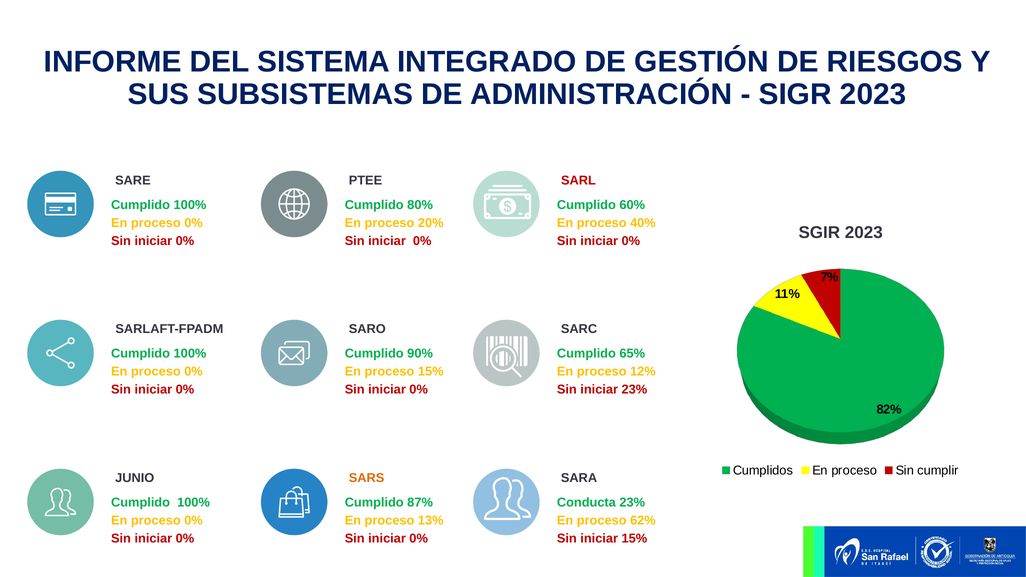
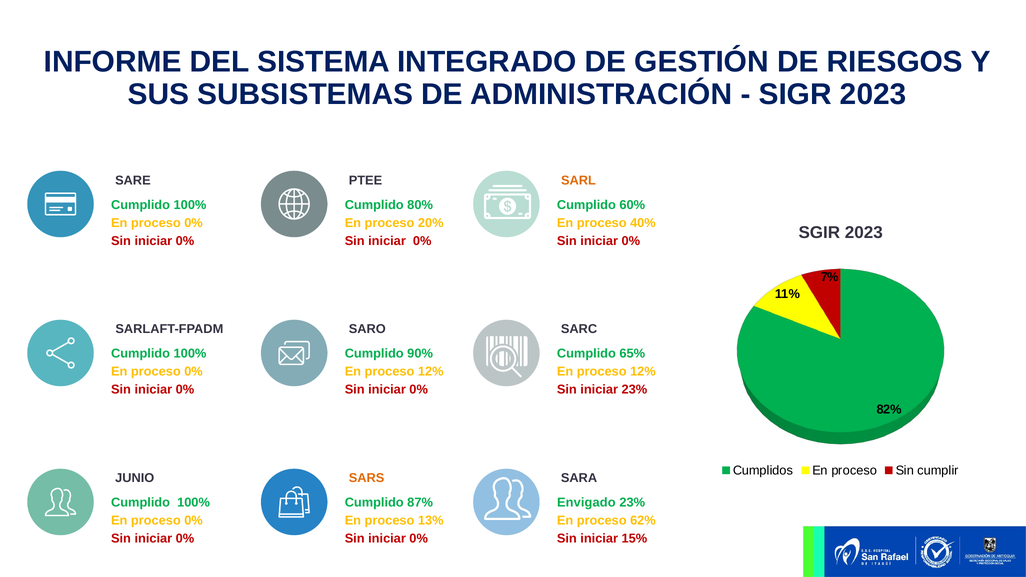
SARL colour: red -> orange (578, 181)
15%: 15% -> 12% (431, 371)
Conducta: Conducta -> Envigado (586, 502)
